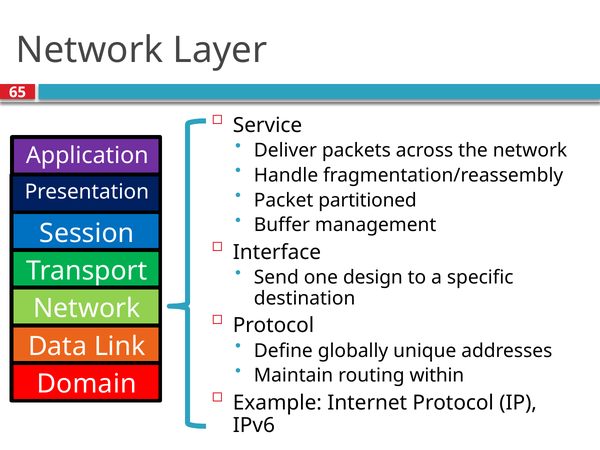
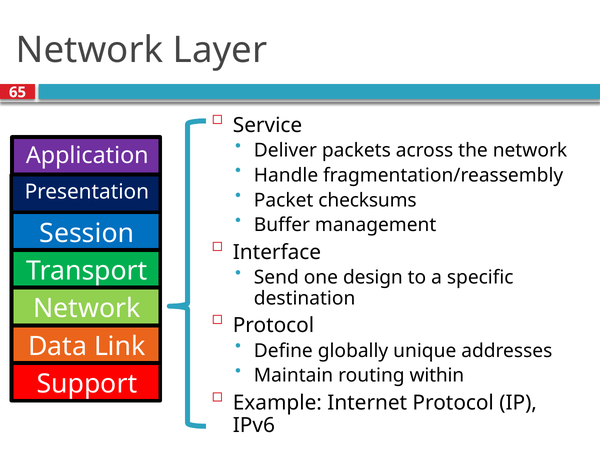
partitioned: partitioned -> checksums (368, 200)
Domain: Domain -> Support (87, 384)
